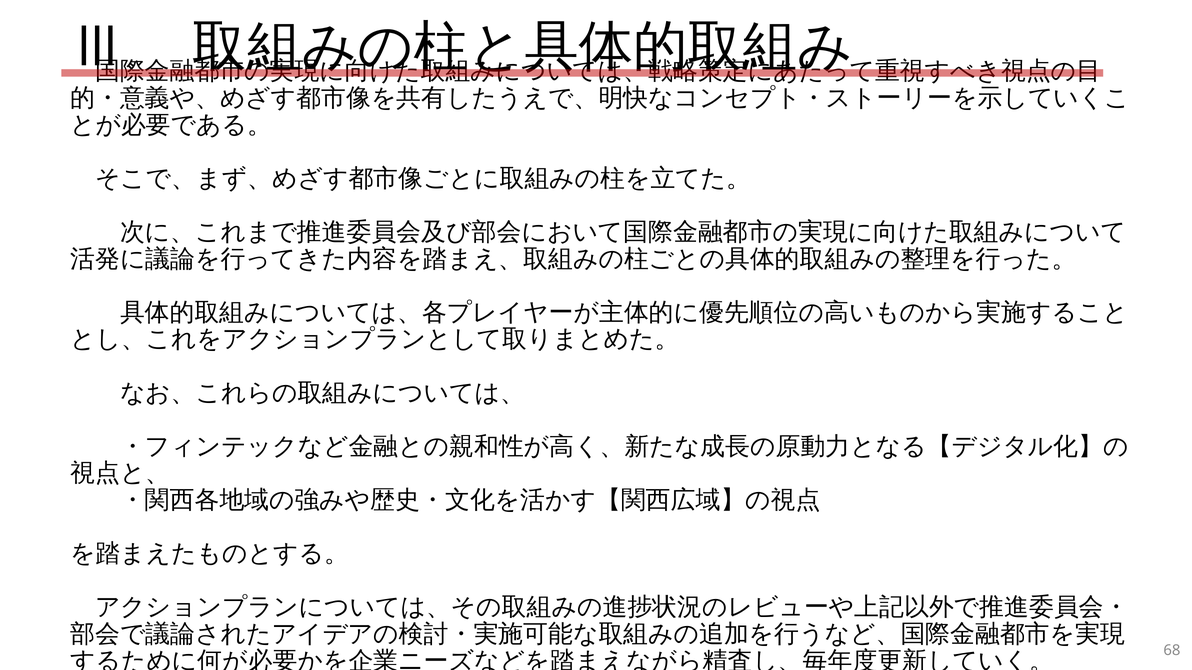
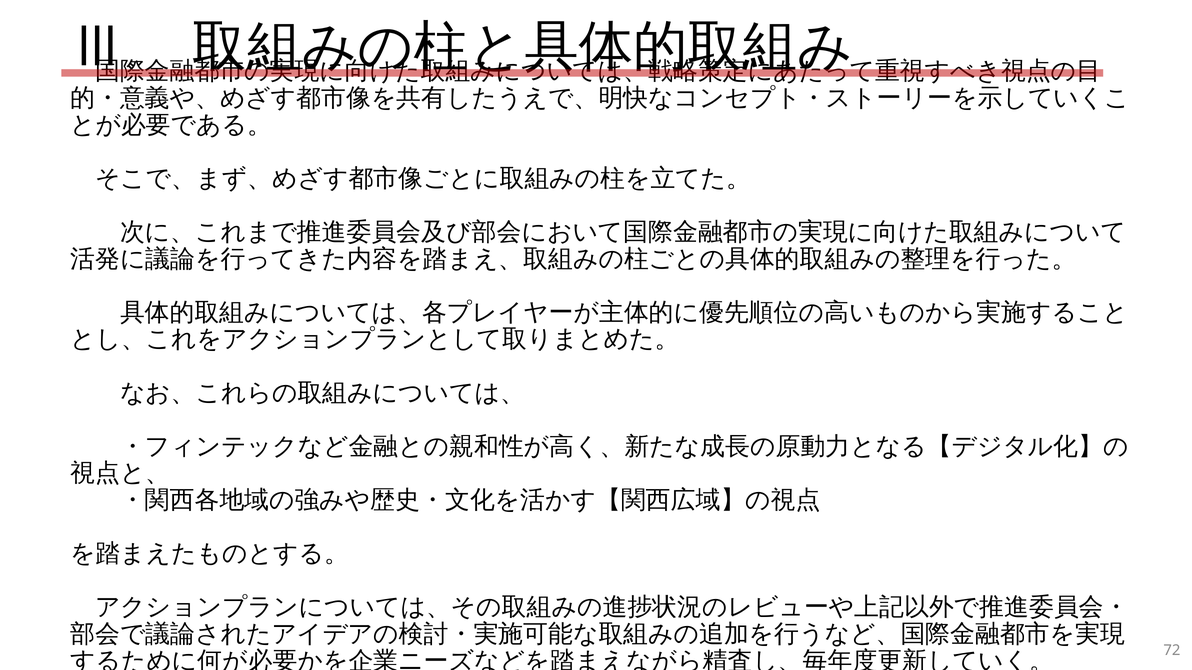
68: 68 -> 72 (1172, 651)
